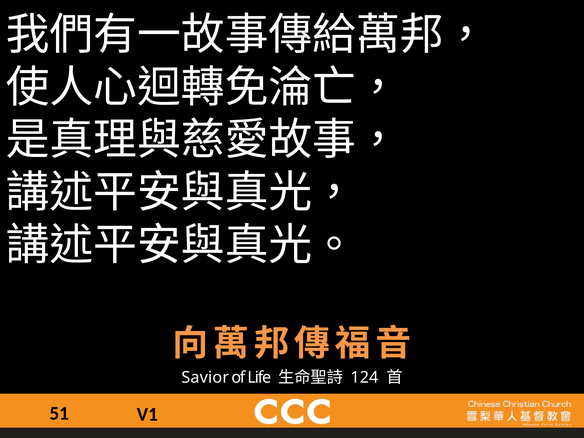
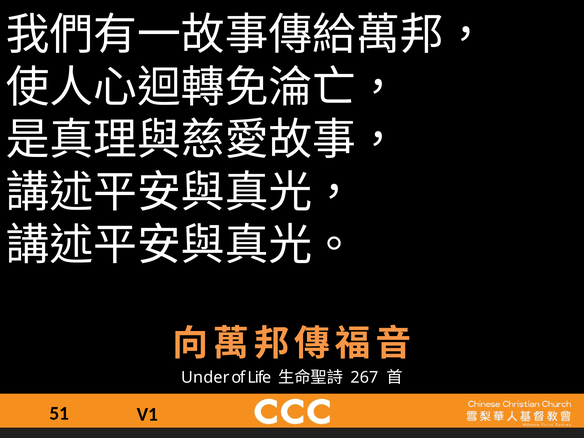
Savior: Savior -> Under (205, 377)
124: 124 -> 267 (365, 377)
